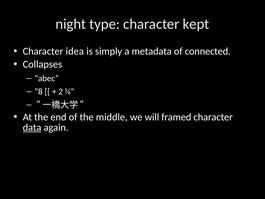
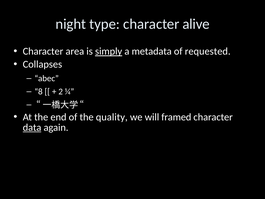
kept: kept -> alive (196, 24)
idea: idea -> area (75, 51)
simply underline: none -> present (109, 51)
connected: connected -> requested (208, 51)
middle: middle -> quality (112, 117)
